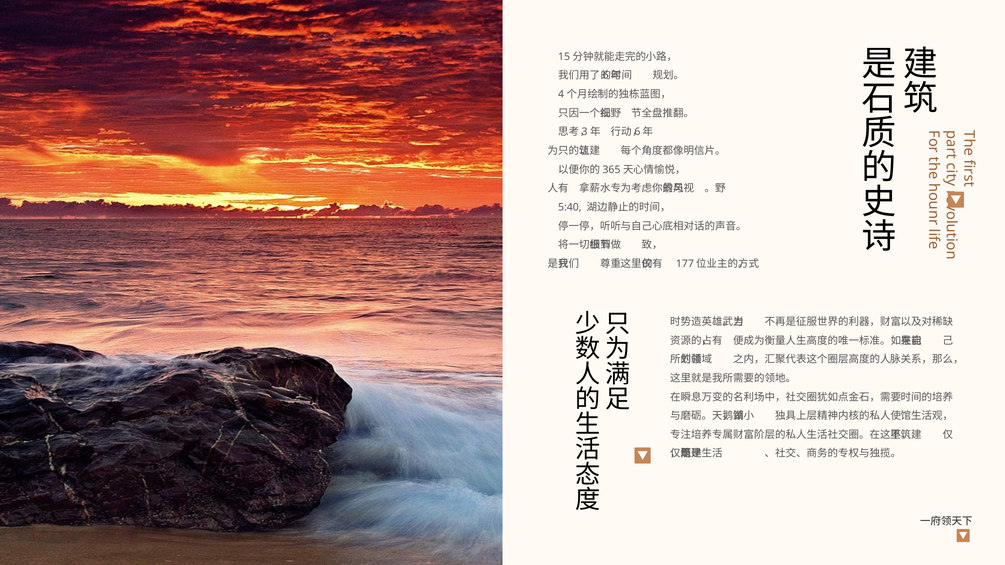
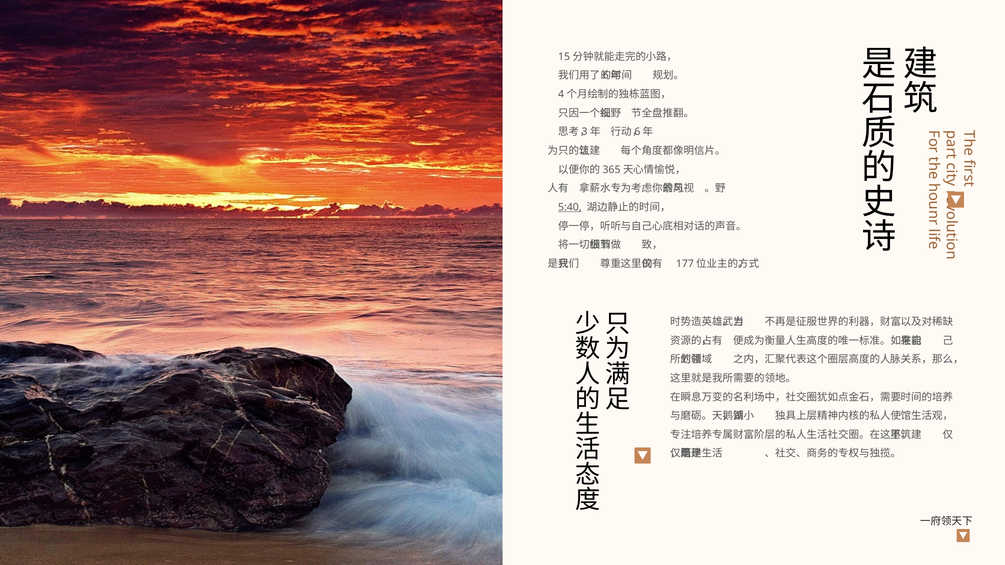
5:40 underline: none -> present (570, 207)
